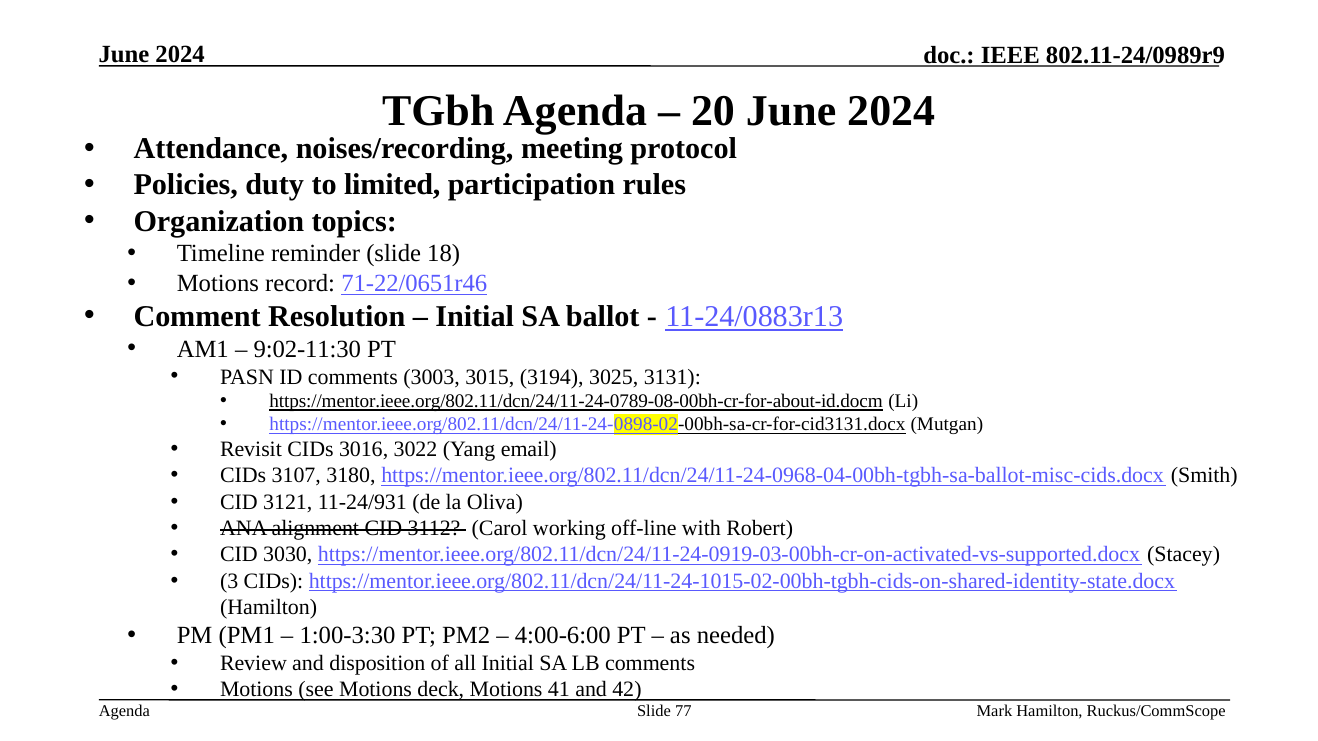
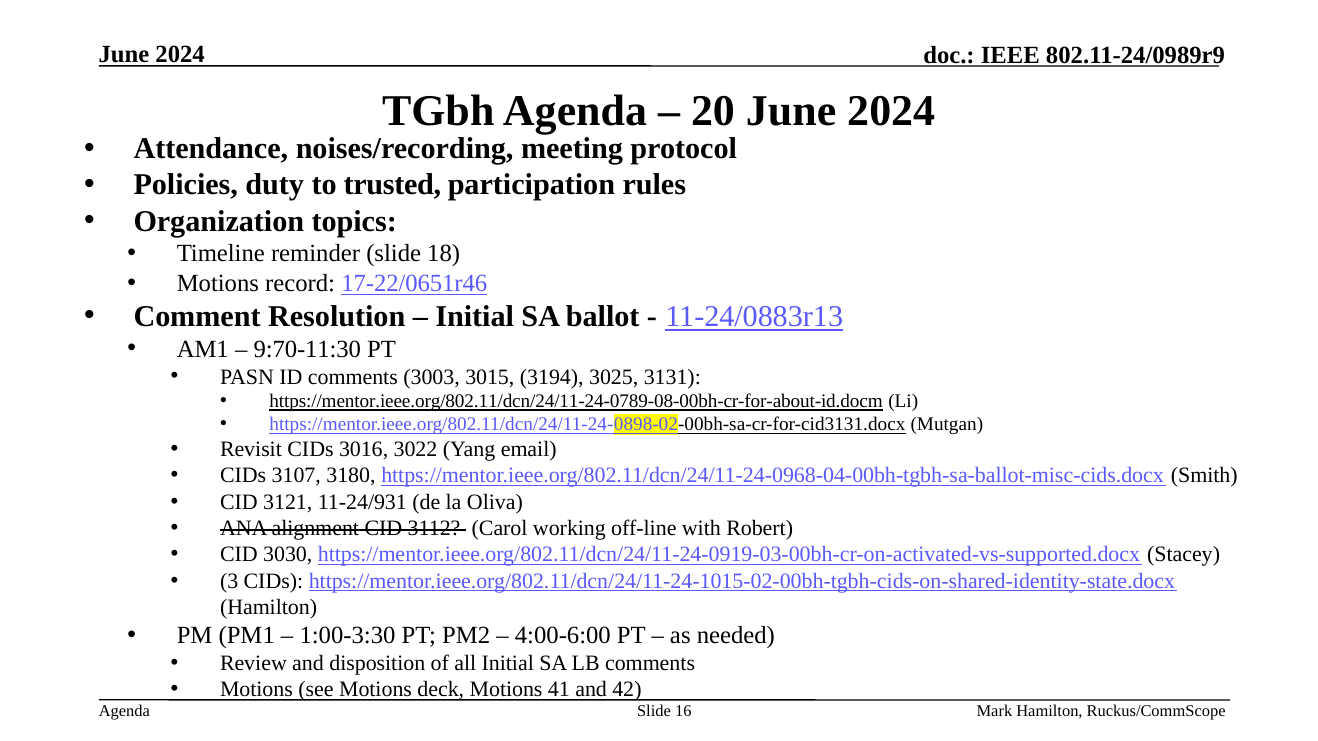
limited: limited -> trusted (392, 185)
71-22/0651r46: 71-22/0651r46 -> 17-22/0651r46 (414, 283)
9:02-11:30: 9:02-11:30 -> 9:70-11:30 (307, 349)
77: 77 -> 16 (683, 711)
